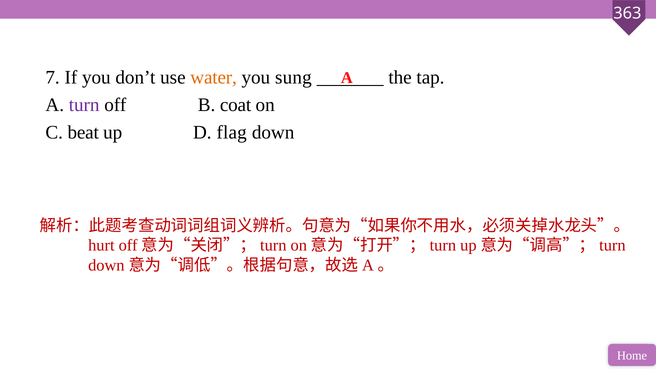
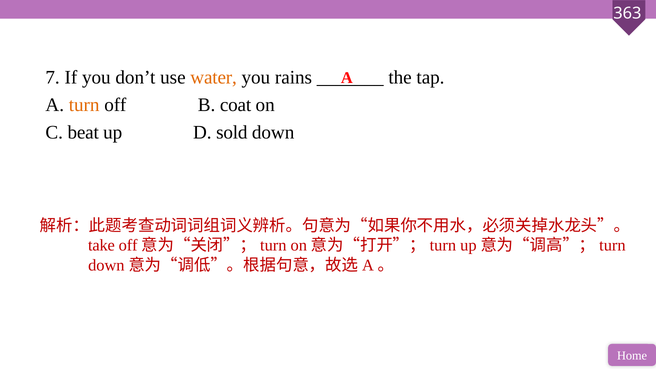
sung: sung -> rains (293, 77)
turn colour: purple -> orange (84, 105)
flag: flag -> sold (232, 132)
hurt: hurt -> take (101, 246)
